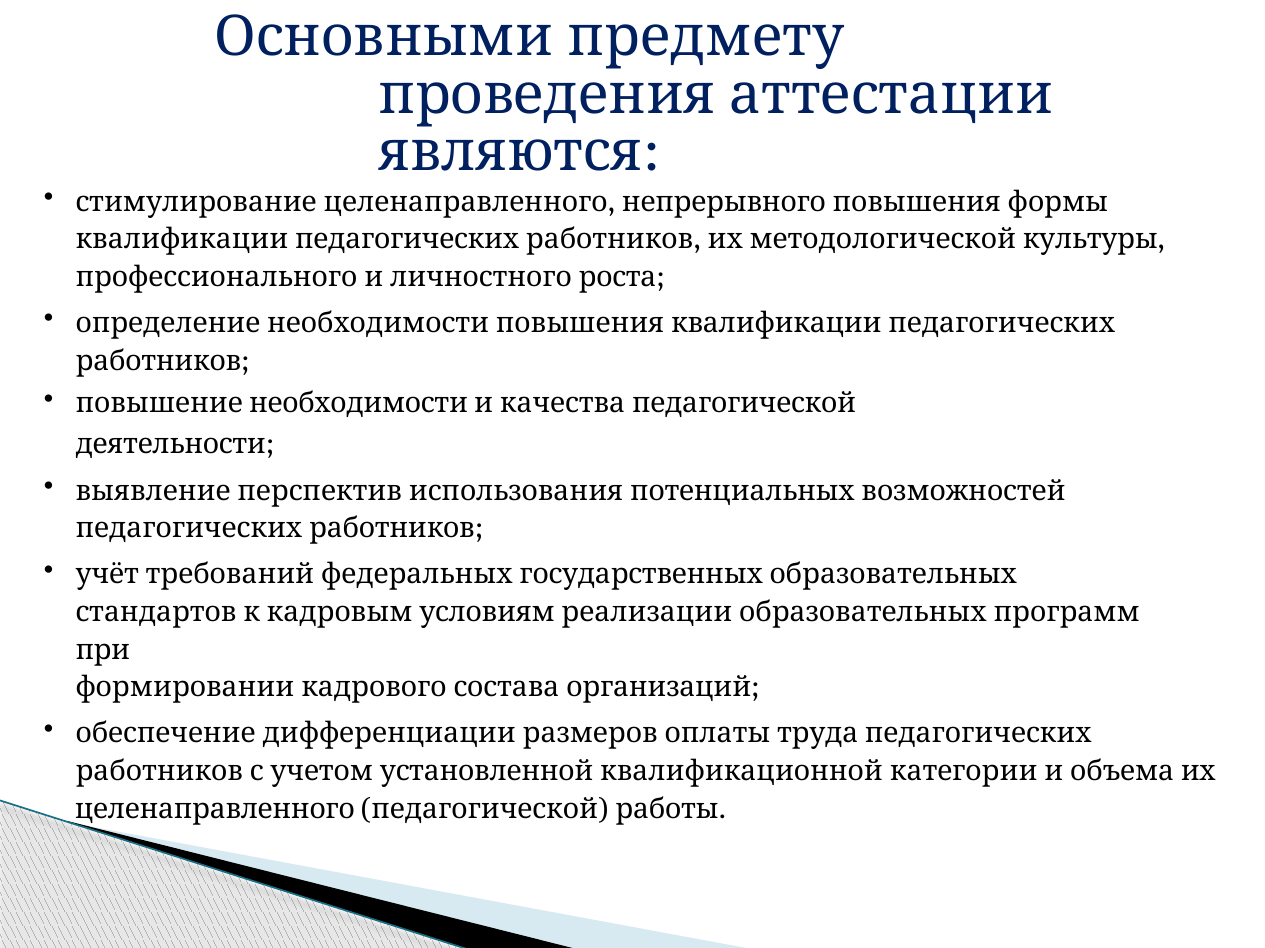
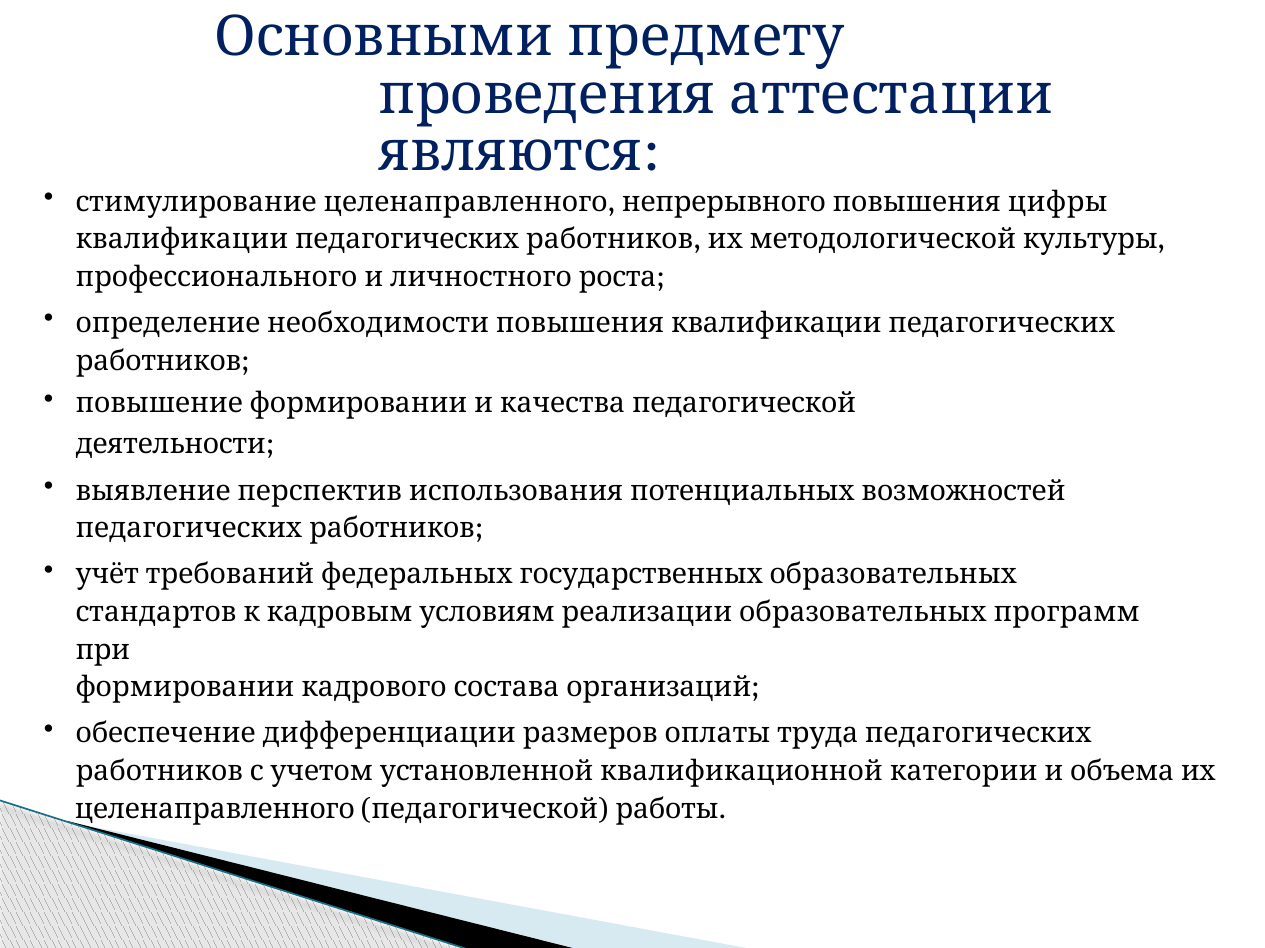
формы: формы -> цифры (1058, 202)
повышение необходимости: необходимости -> формировании (359, 404)
